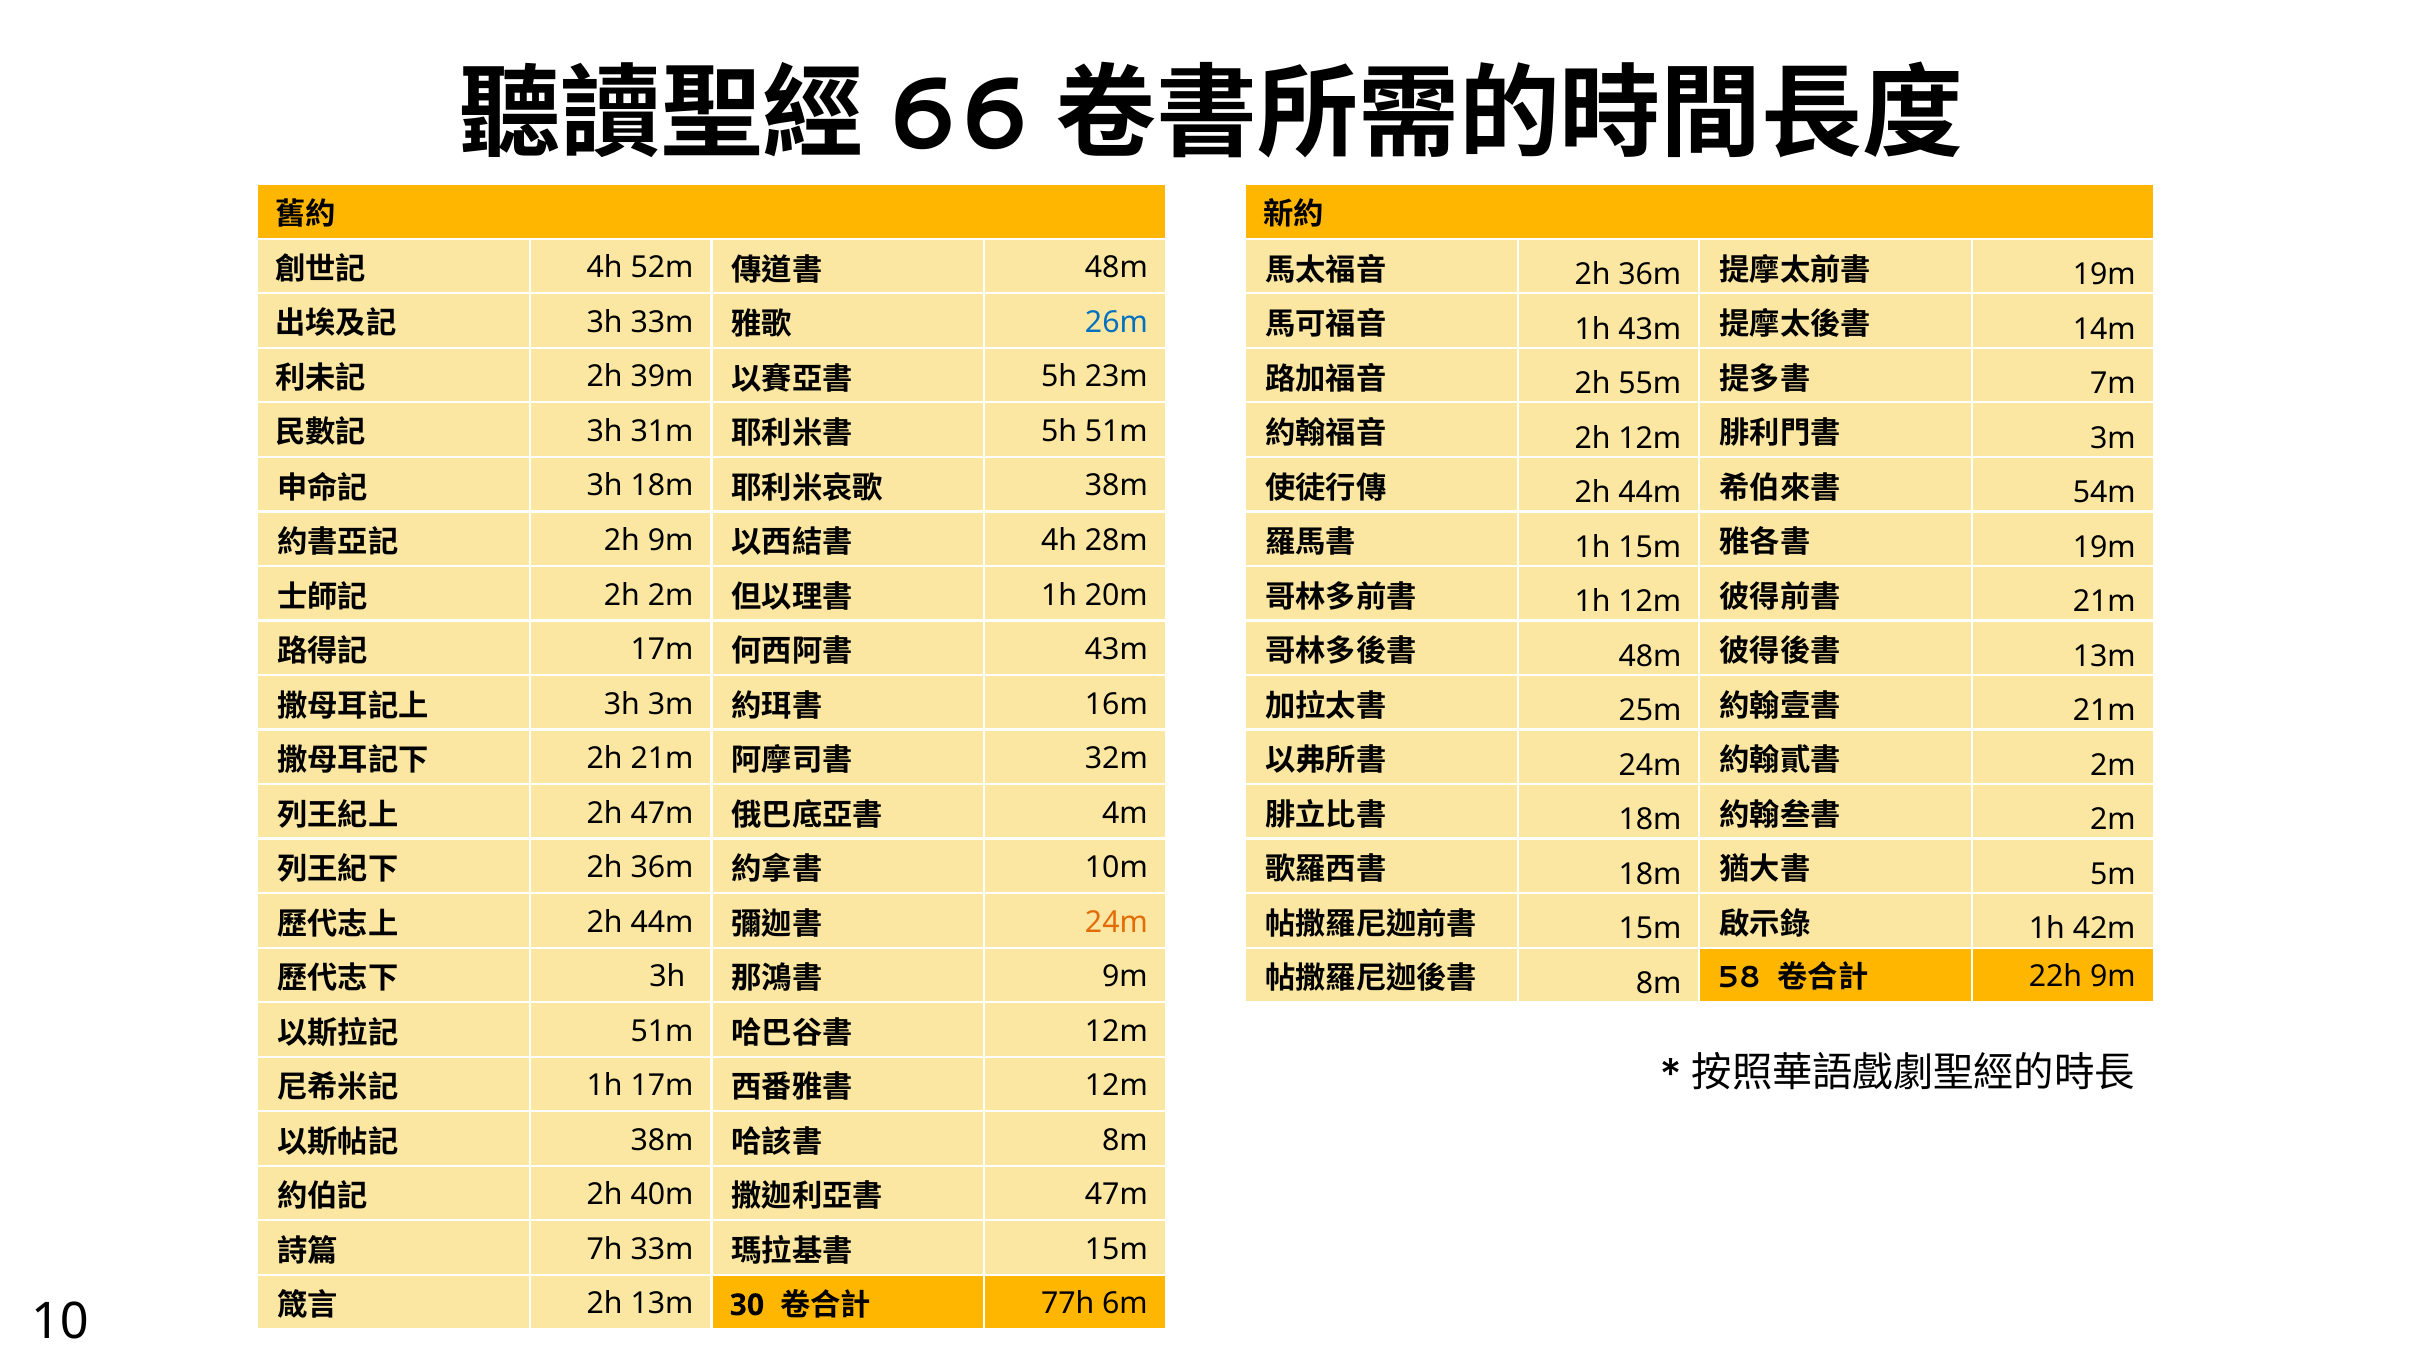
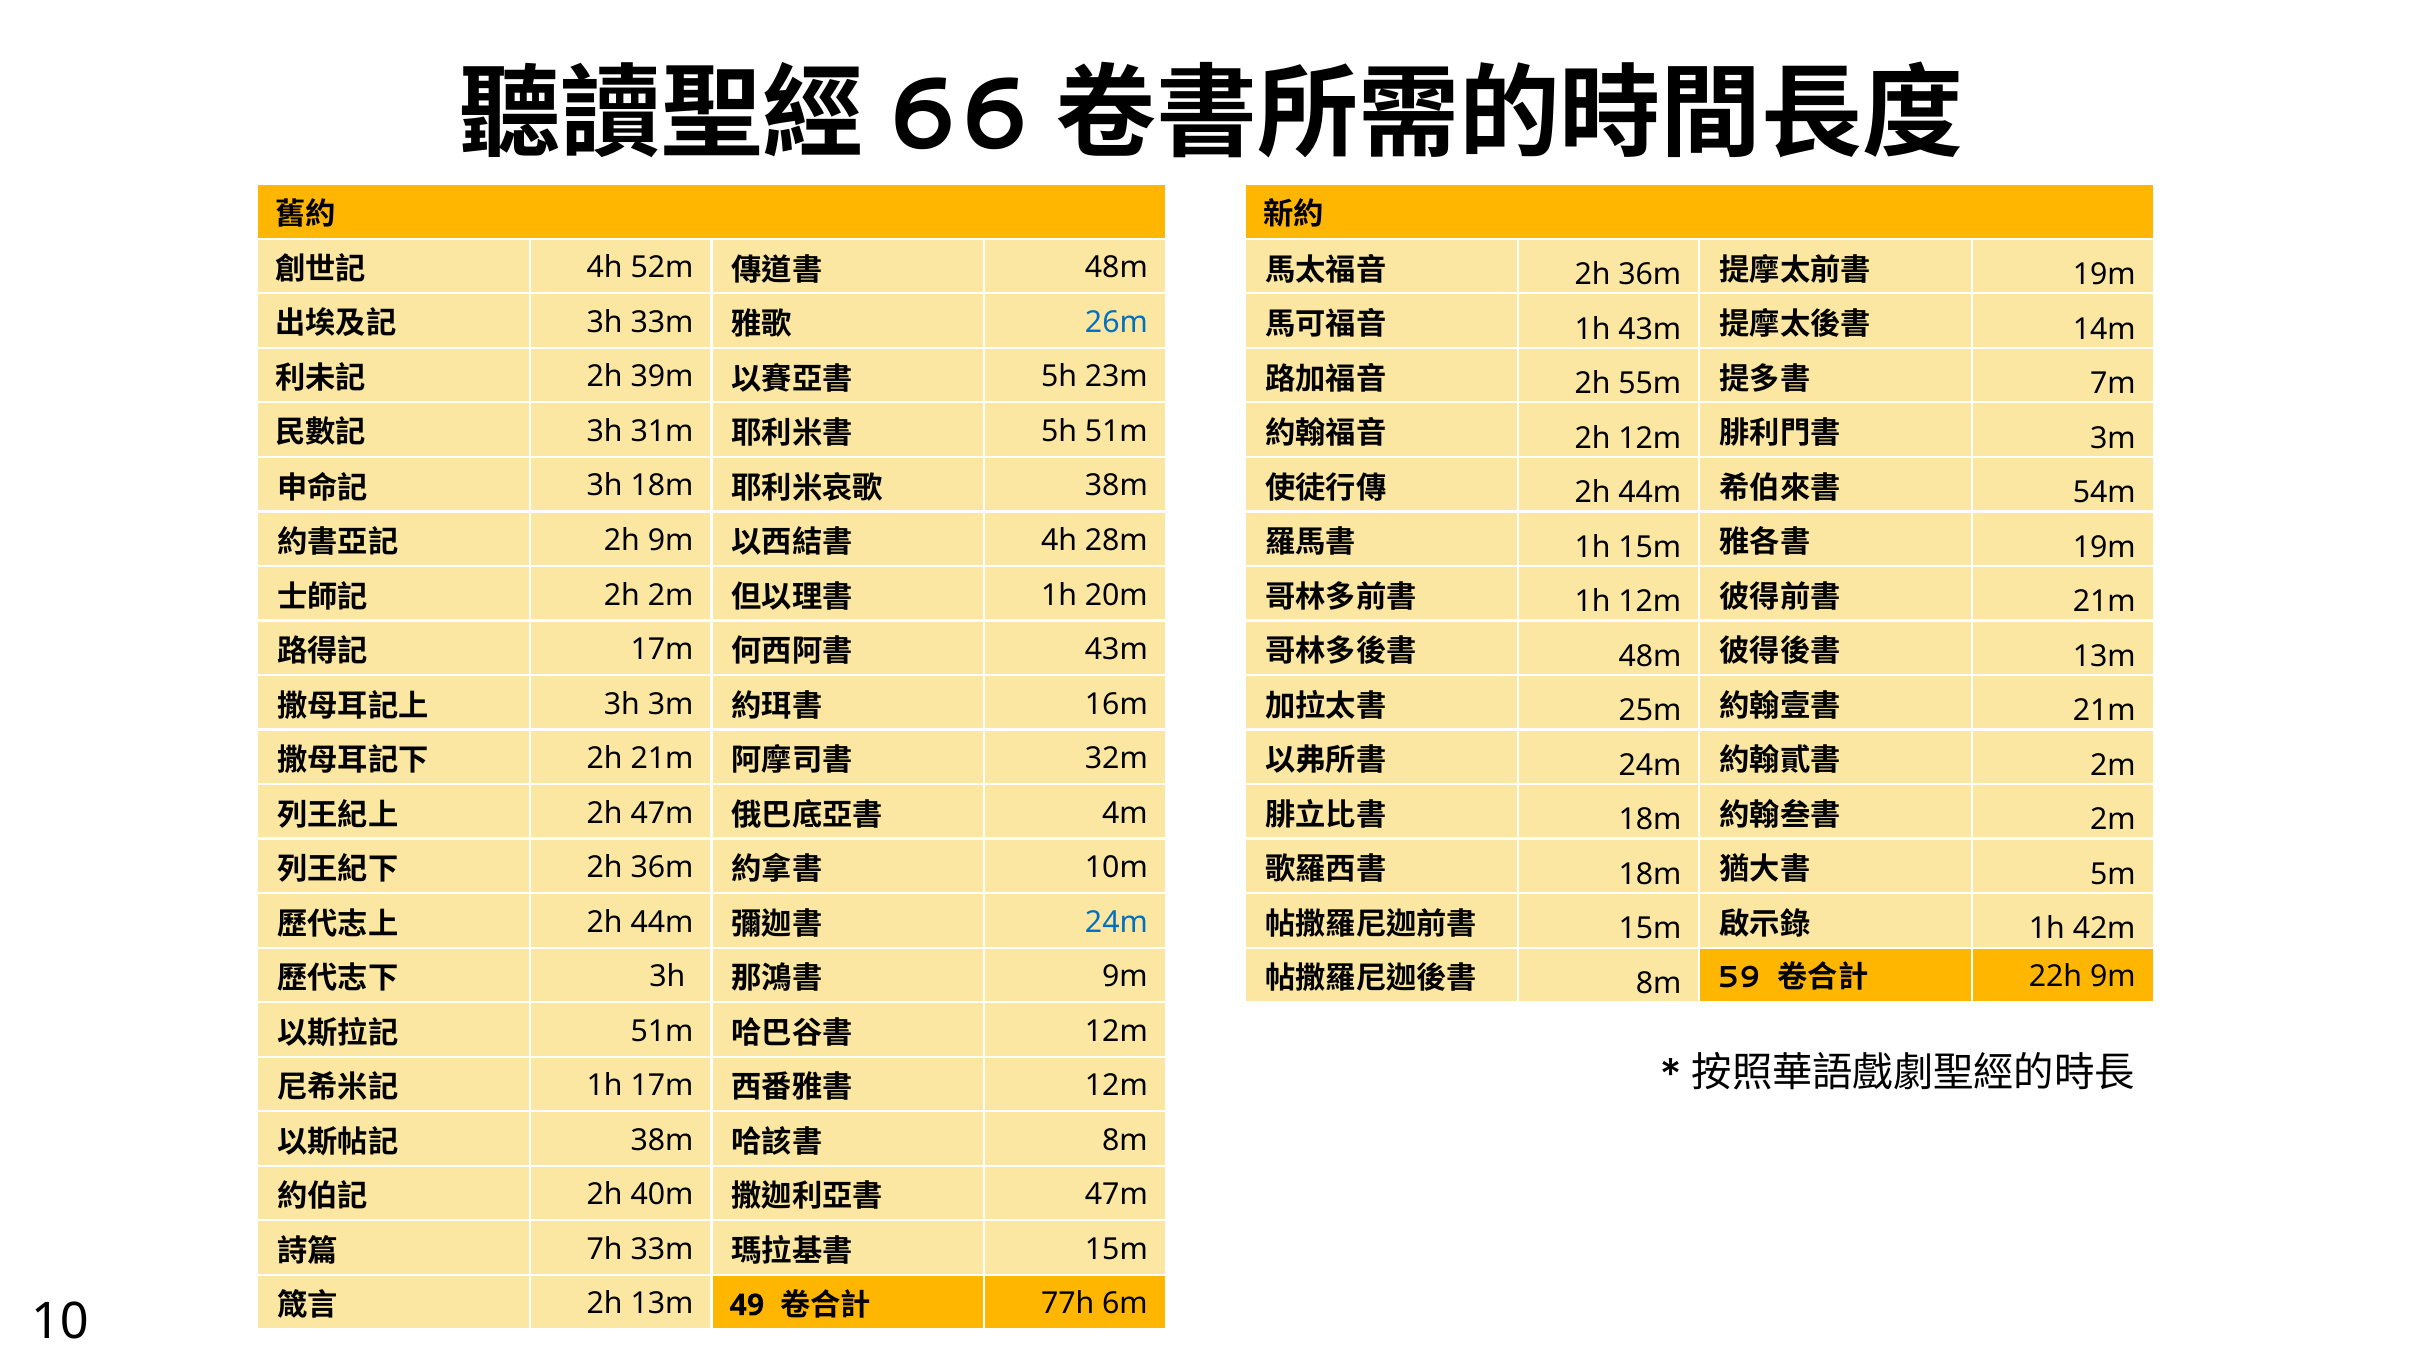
24m colour: orange -> blue (1116, 922)
58: 58 -> 59 (1739, 978)
30: 30 -> 49 (747, 1305)
